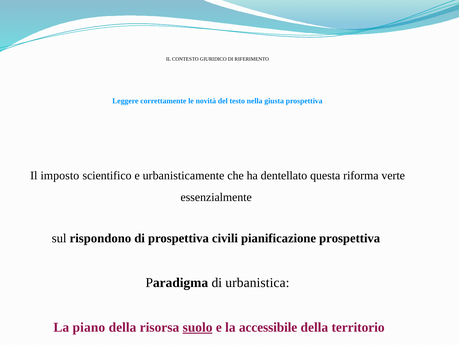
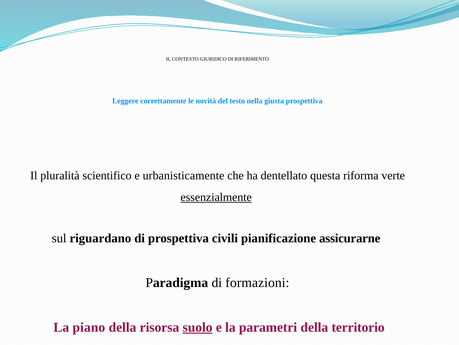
imposto: imposto -> pluralità (60, 175)
essenzialmente underline: none -> present (216, 197)
rispondono: rispondono -> riguardano (100, 238)
pianificazione prospettiva: prospettiva -> assicurarne (350, 238)
urbanistica: urbanistica -> formazioni (257, 282)
accessibile: accessibile -> parametri (268, 327)
